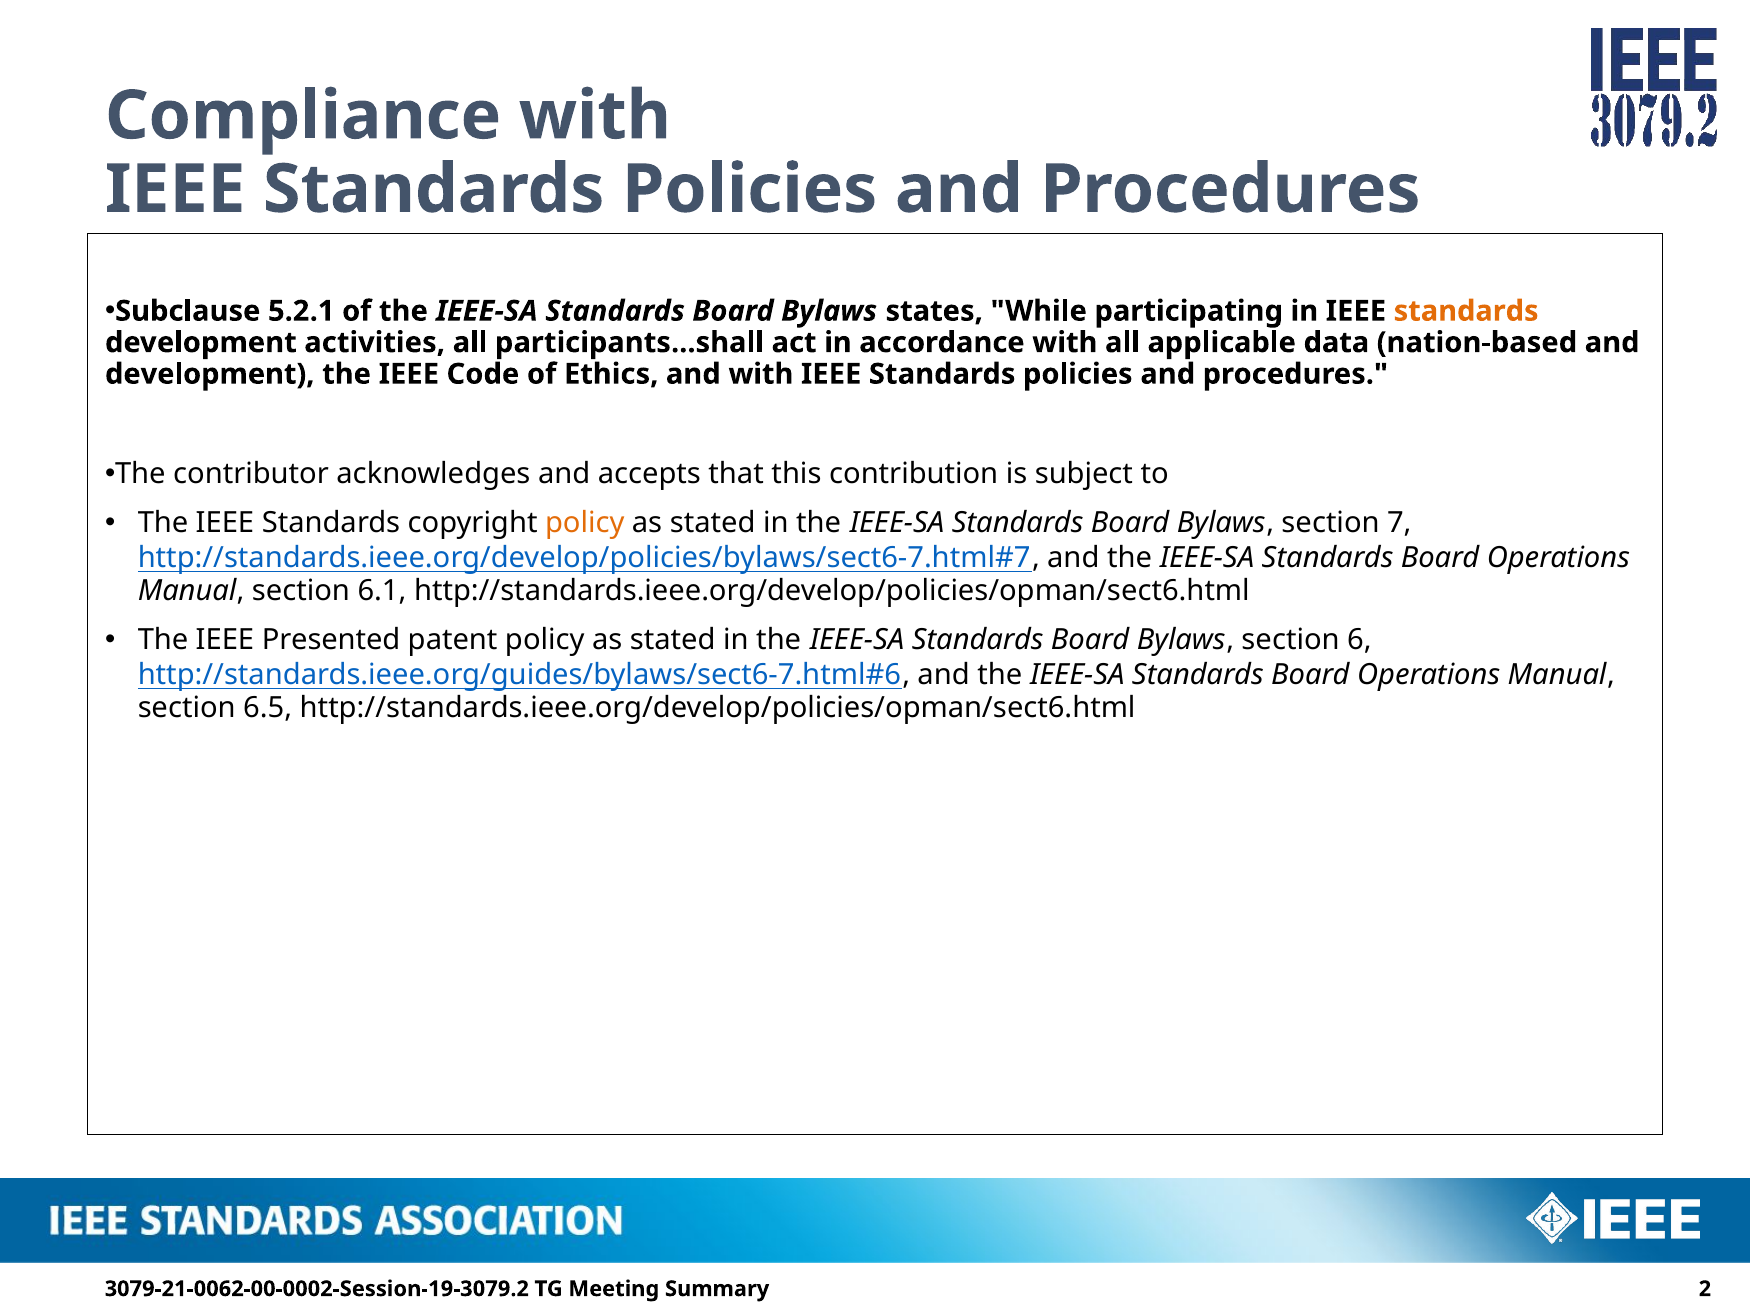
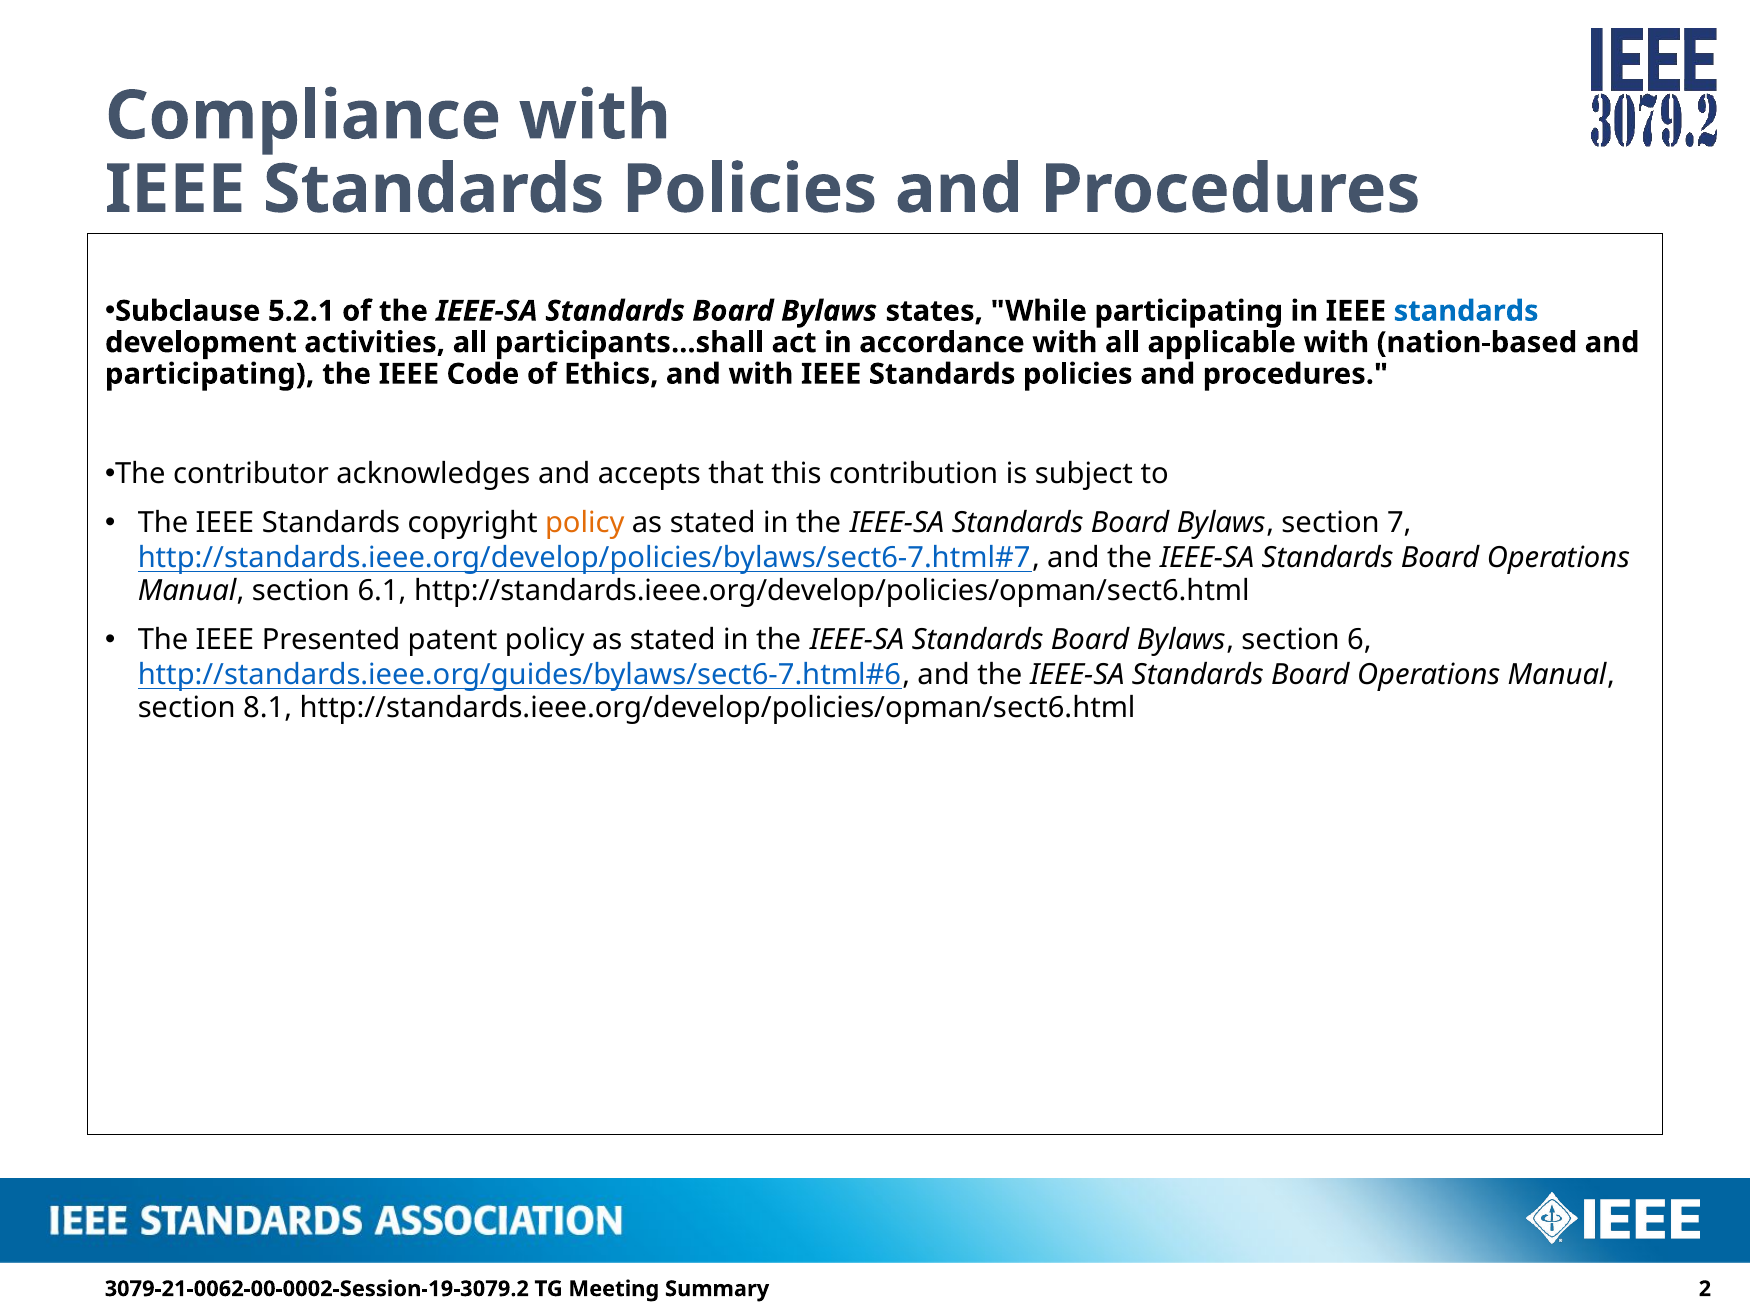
standards colour: orange -> blue (1466, 311)
applicable data: data -> with (1336, 342)
development: development -> participating (210, 374)
6.5: 6.5 -> 8.1 (268, 707)
